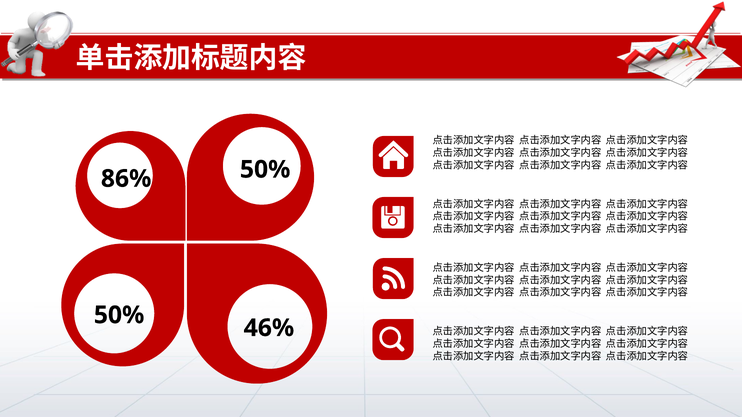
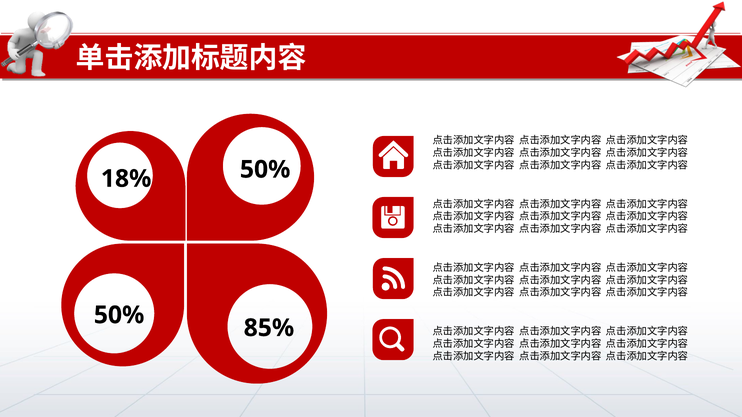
86%: 86% -> 18% (126, 179)
46%: 46% -> 85% (269, 328)
